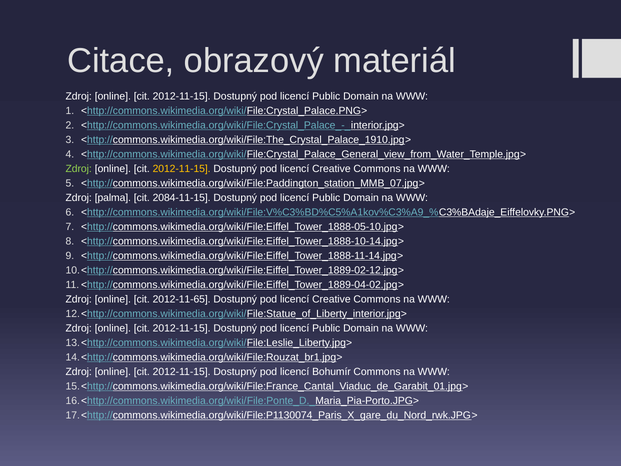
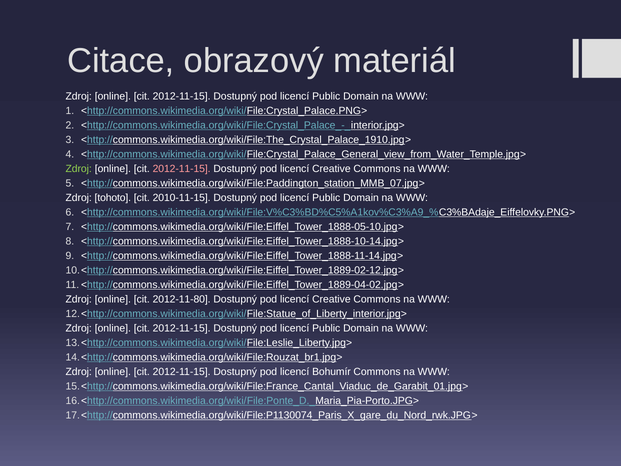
2012-11-15 colour: yellow -> pink (182, 169)
palma: palma -> tohoto (113, 198)
2084-11-15: 2084-11-15 -> 2010-11-15 (182, 198)
2012-11-65: 2012-11-65 -> 2012-11-80 (182, 299)
